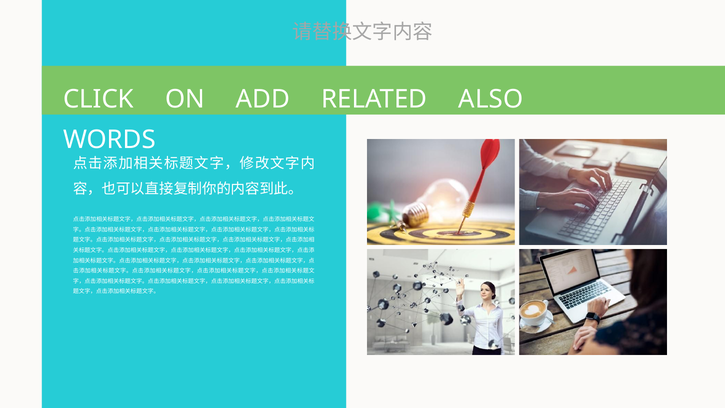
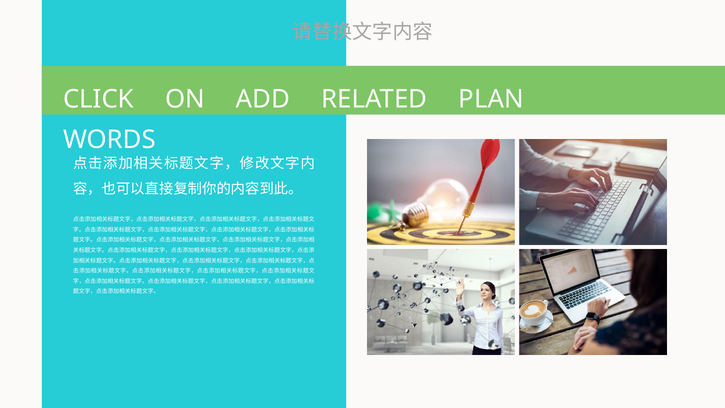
ALSO: ALSO -> PLAN (491, 99)
